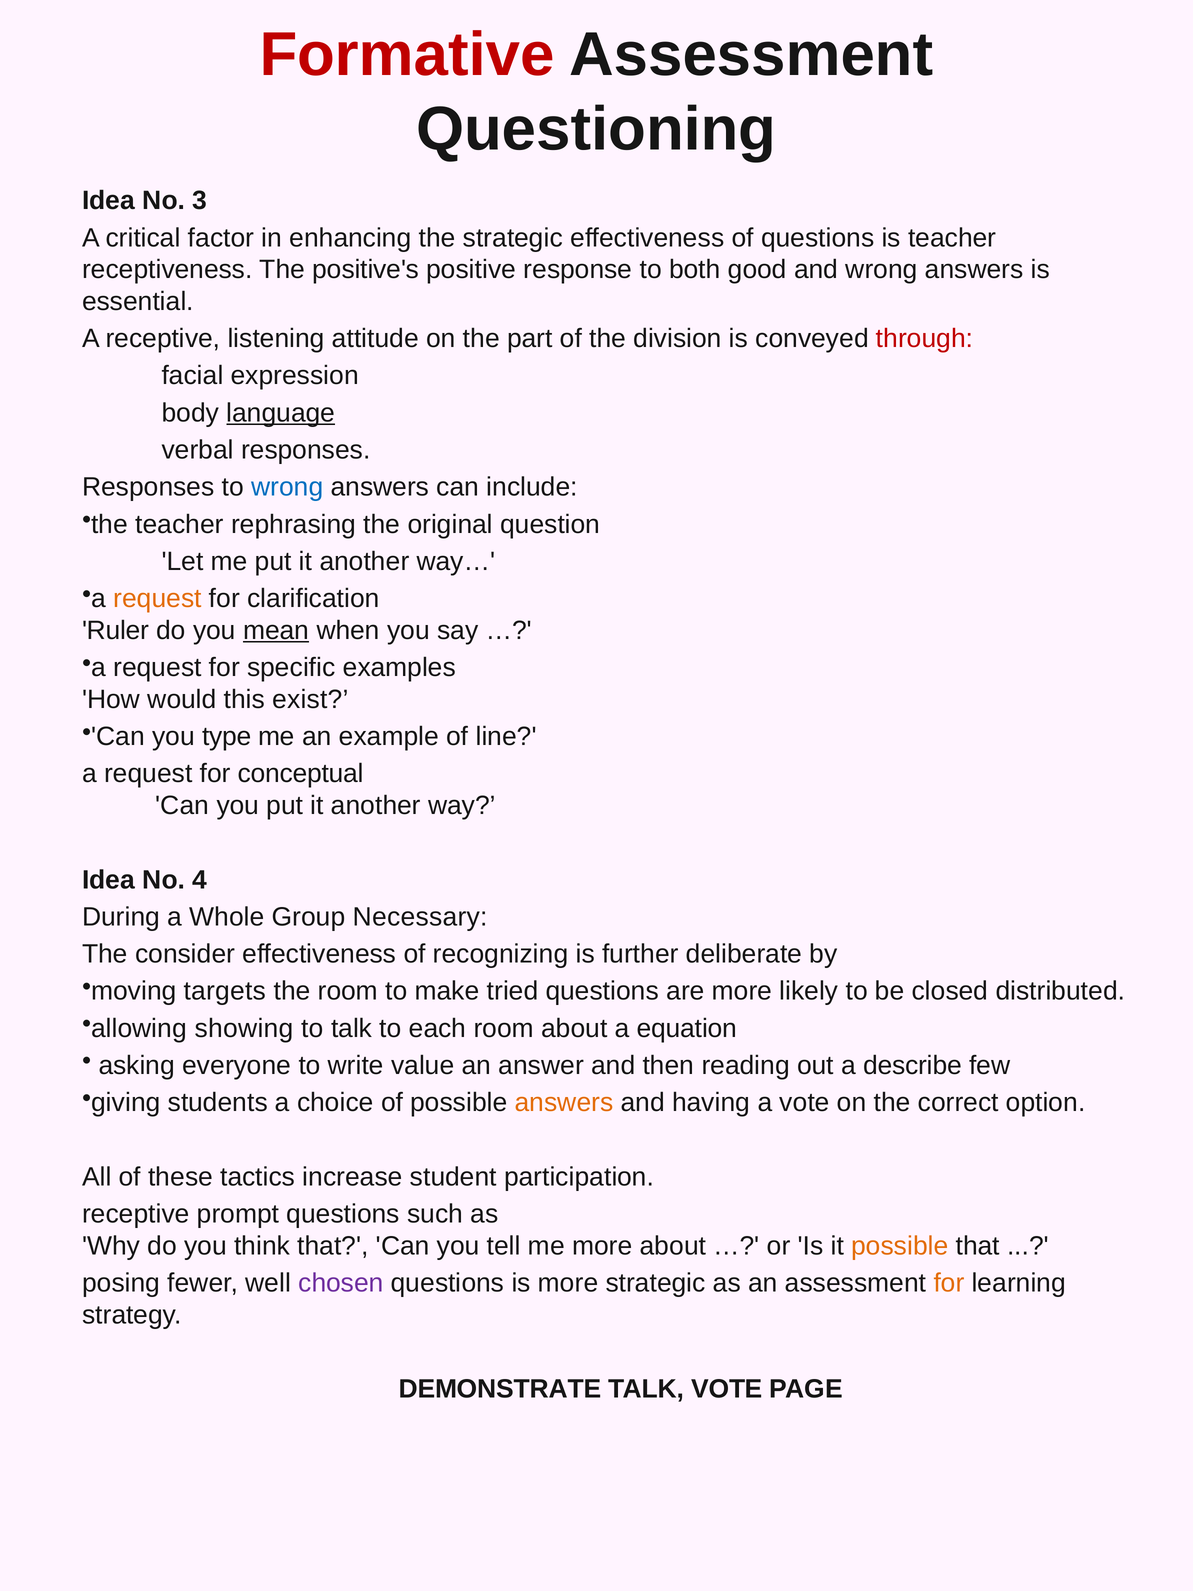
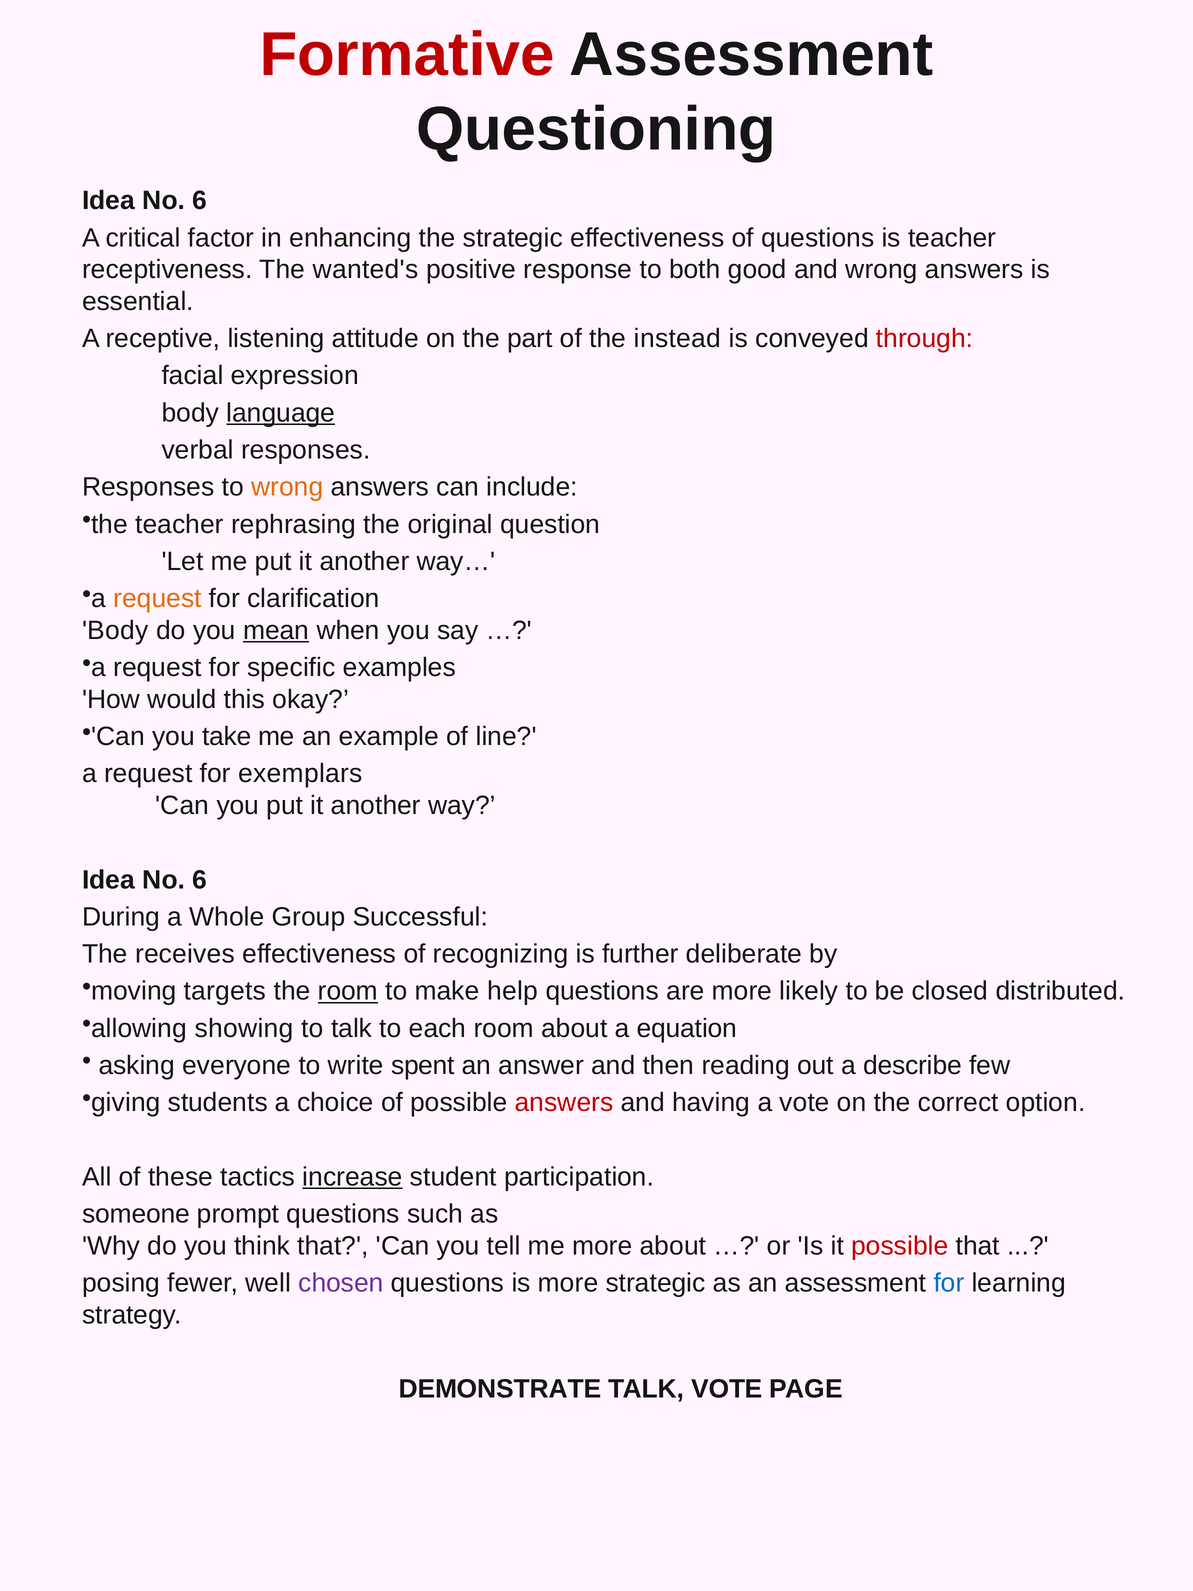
3: 3 -> 6 (200, 201)
positive's: positive's -> wanted's (366, 270)
division: division -> instead (677, 339)
wrong colour: blue -> orange (287, 487)
Ruler: Ruler -> Body (115, 630)
exist: exist -> okay (311, 699)
type: type -> take (227, 736)
conceptual: conceptual -> exemplars (300, 774)
4: 4 -> 6 (200, 880)
Necessary: Necessary -> Successful (420, 917)
consider: consider -> receives (185, 954)
room underline: none -> present (348, 991)
tried: tried -> help (512, 991)
value: value -> spent (423, 1065)
answers colour: orange -> red (564, 1102)
increase underline: none -> present (353, 1177)
receptive: receptive -> someone (136, 1214)
possible colour: orange -> red (900, 1246)
for colour: orange -> blue (949, 1283)
